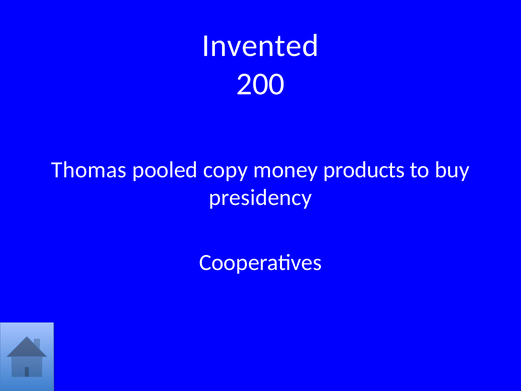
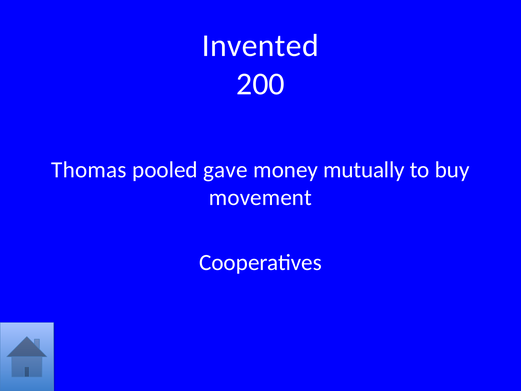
copy: copy -> gave (225, 170)
products: products -> mutually (364, 170)
presidency: presidency -> movement (260, 197)
